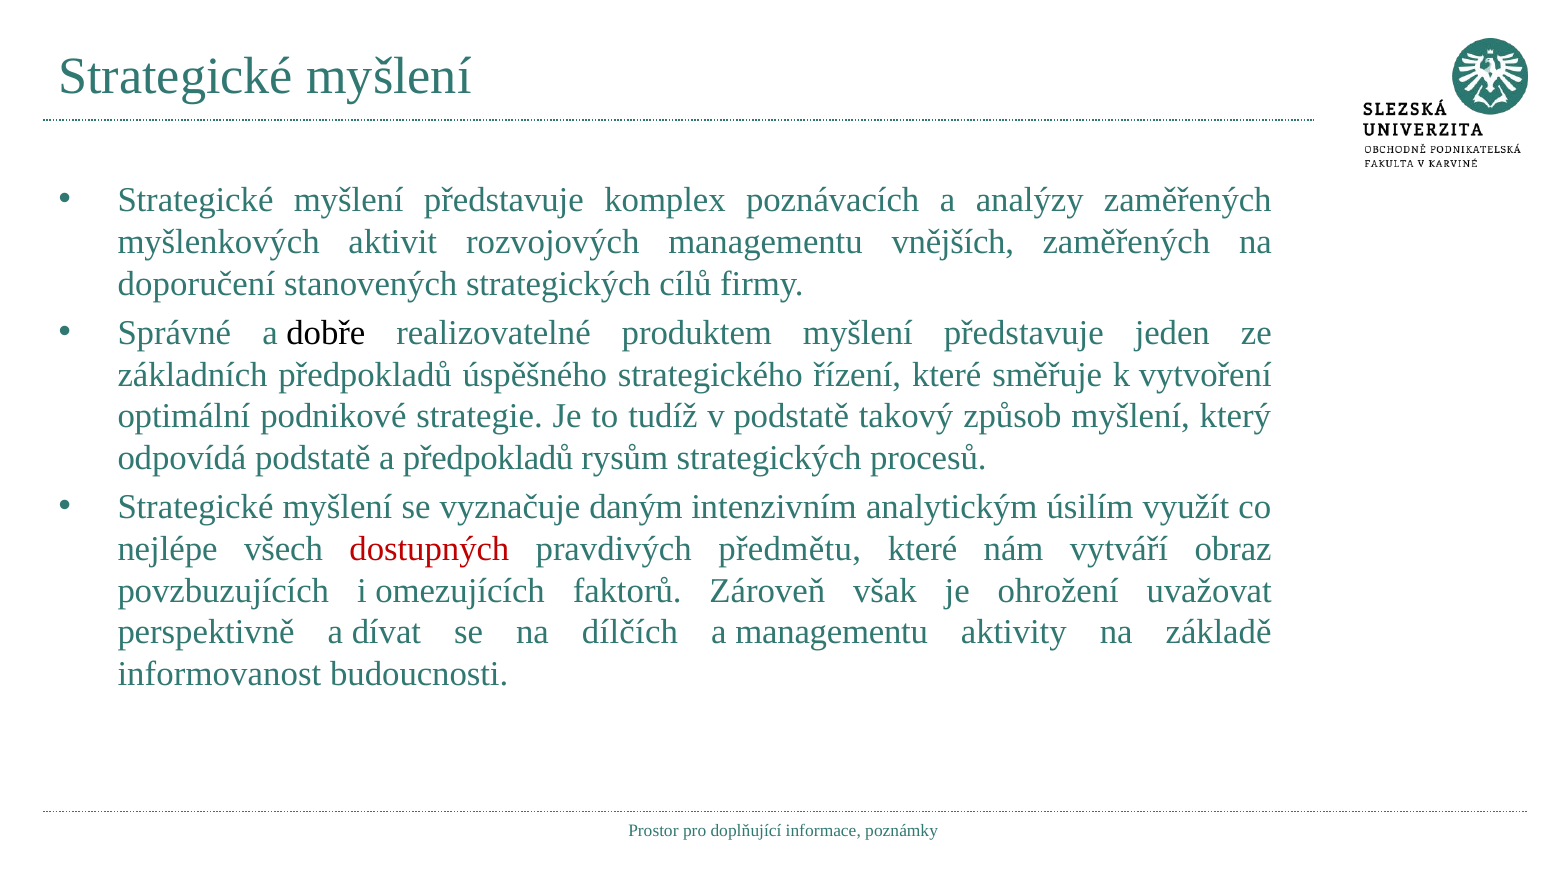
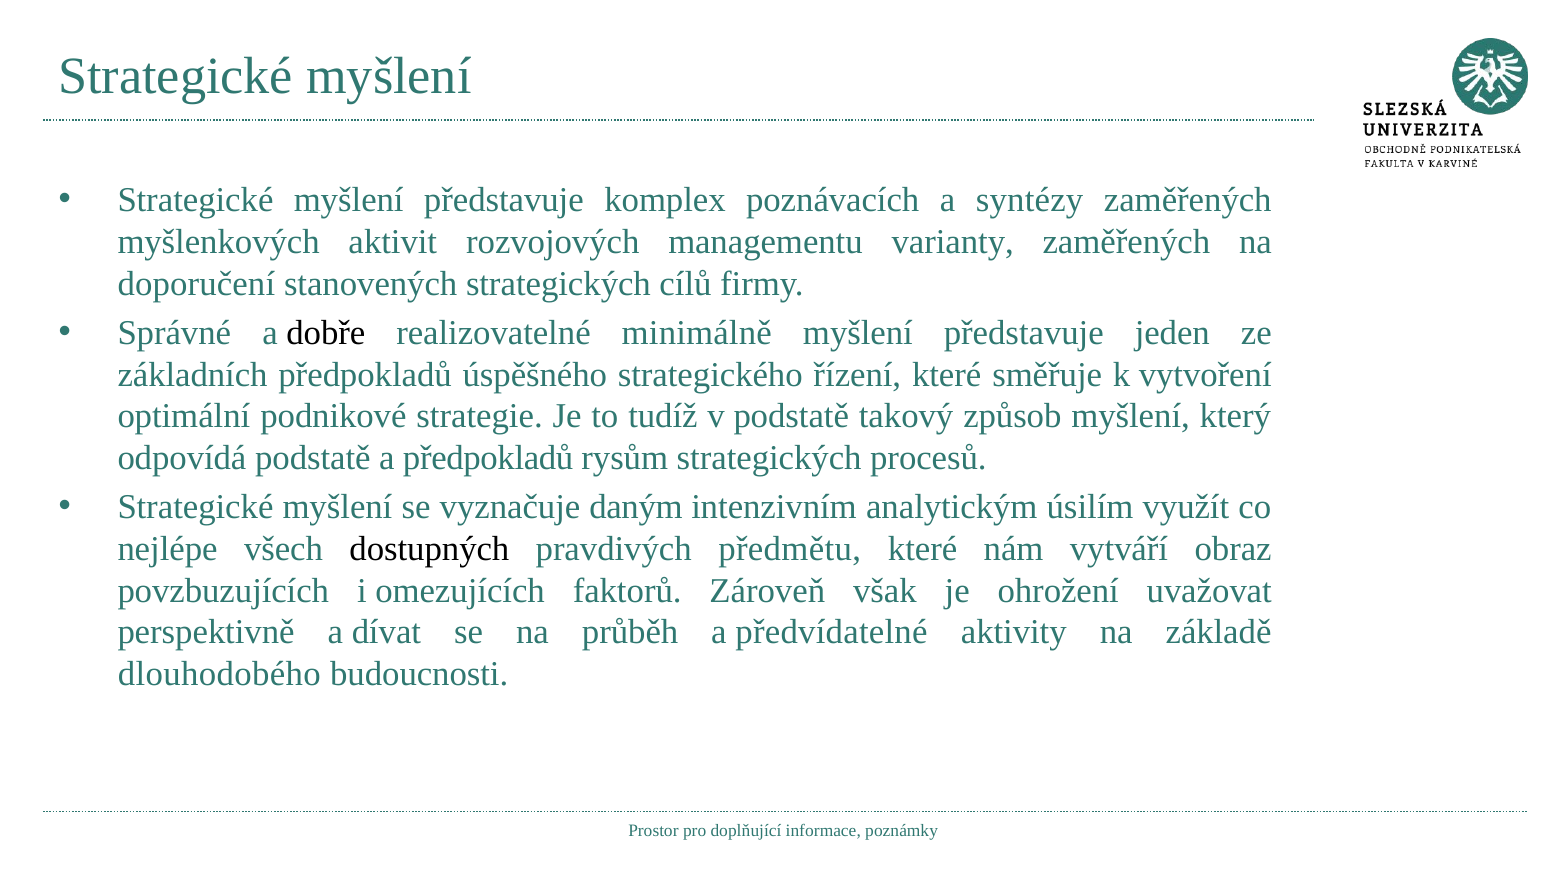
analýzy: analýzy -> syntézy (1030, 200)
vnějších: vnějších -> varianty (953, 242)
produktem: produktem -> minimálně (697, 333)
dostupných colour: red -> black (429, 548)
dílčích: dílčích -> průběh (630, 632)
a managementu: managementu -> předvídatelné (831, 632)
informovanost: informovanost -> dlouhodobého (219, 674)
